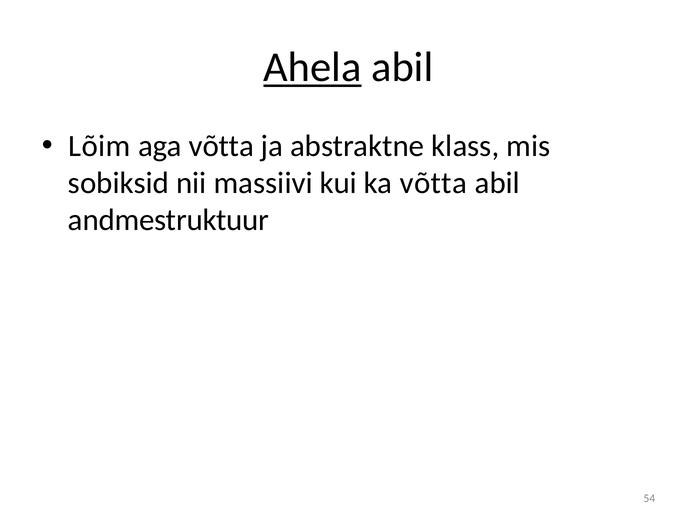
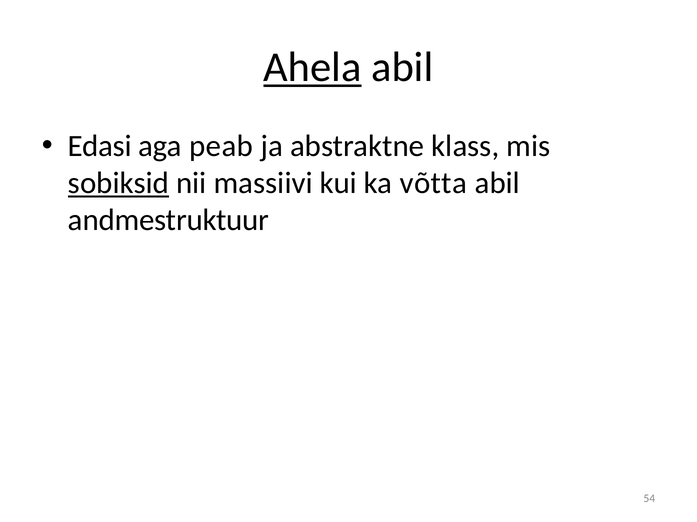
Lõim: Lõim -> Edasi (100, 146)
aga võtta: võtta -> peab (221, 146)
sobiksid underline: none -> present (119, 183)
